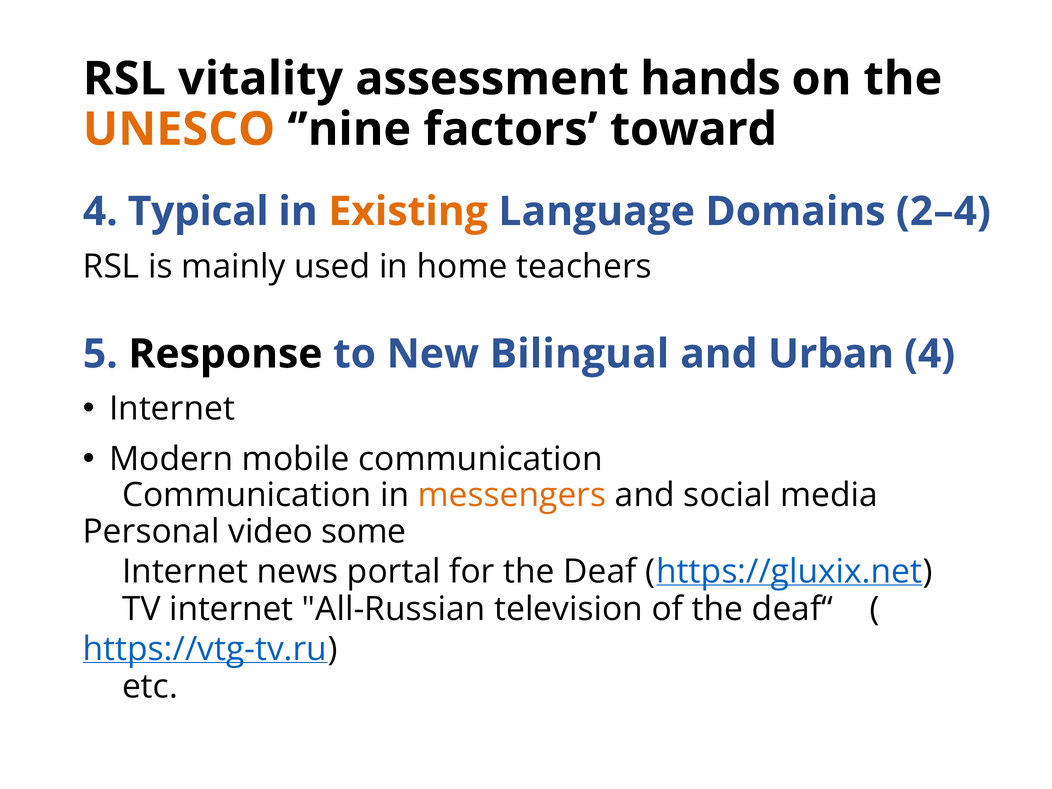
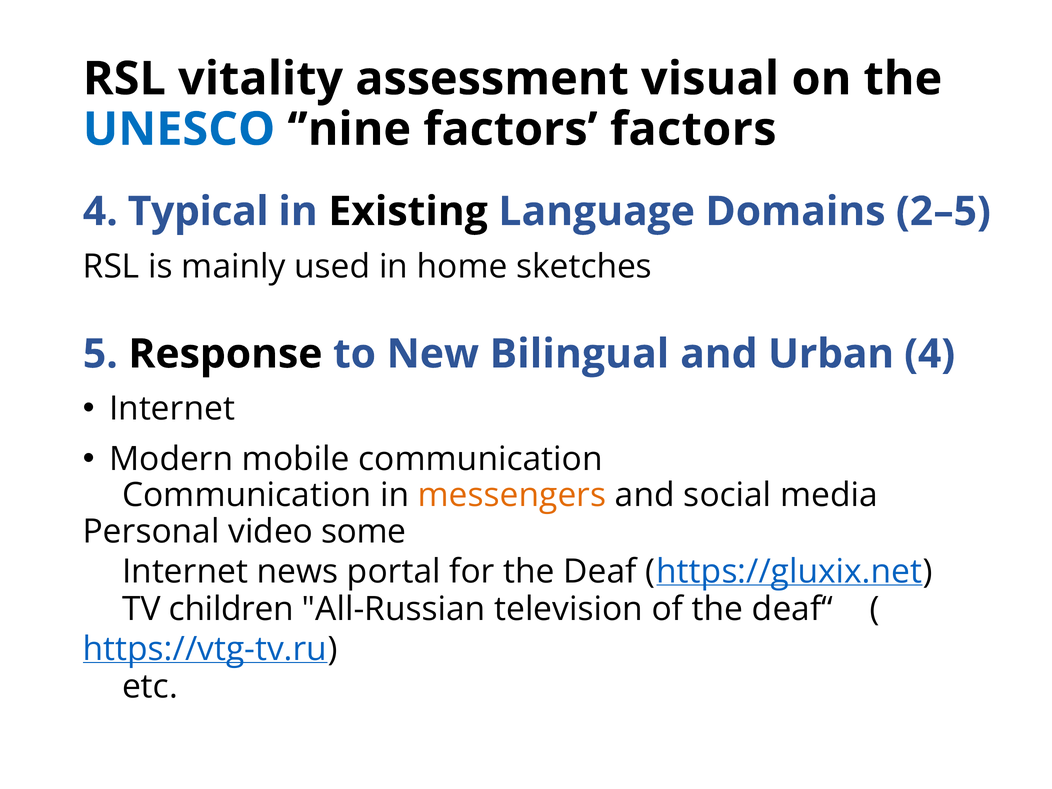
hands: hands -> visual (710, 79)
UNESCO colour: orange -> blue (179, 129)
factors toward: toward -> factors (693, 129)
Existing colour: orange -> black (408, 212)
2–4: 2–4 -> 2–5 (943, 212)
teachers: teachers -> sketches (584, 266)
TV internet: internet -> children (231, 609)
